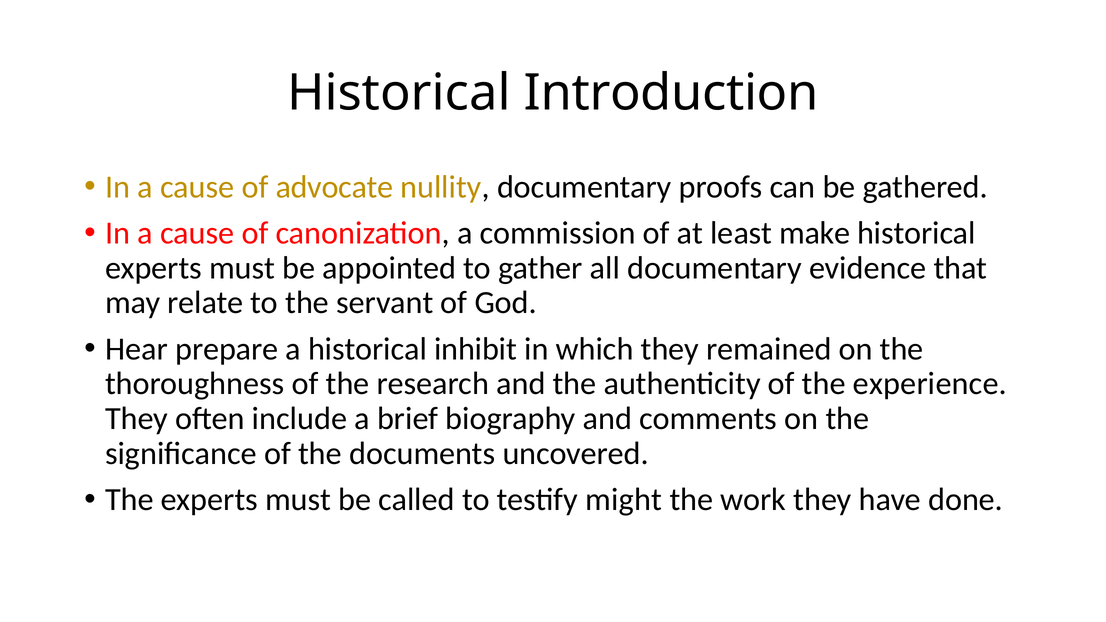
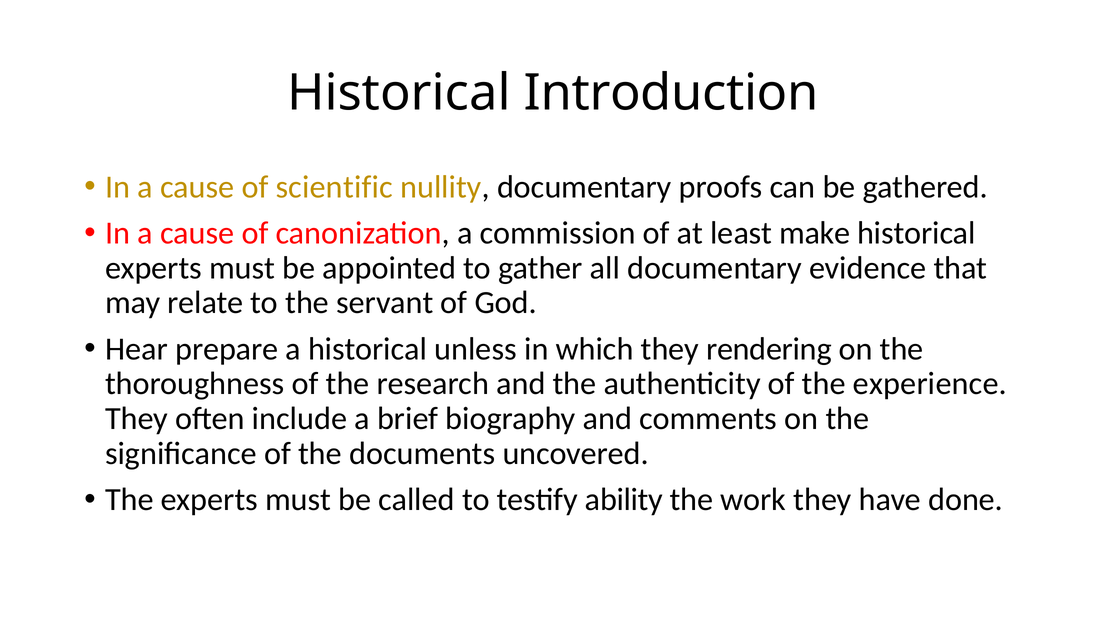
advocate: advocate -> scientific (334, 187)
inhibit: inhibit -> unless (475, 349)
remained: remained -> rendering (769, 349)
might: might -> ability (624, 500)
